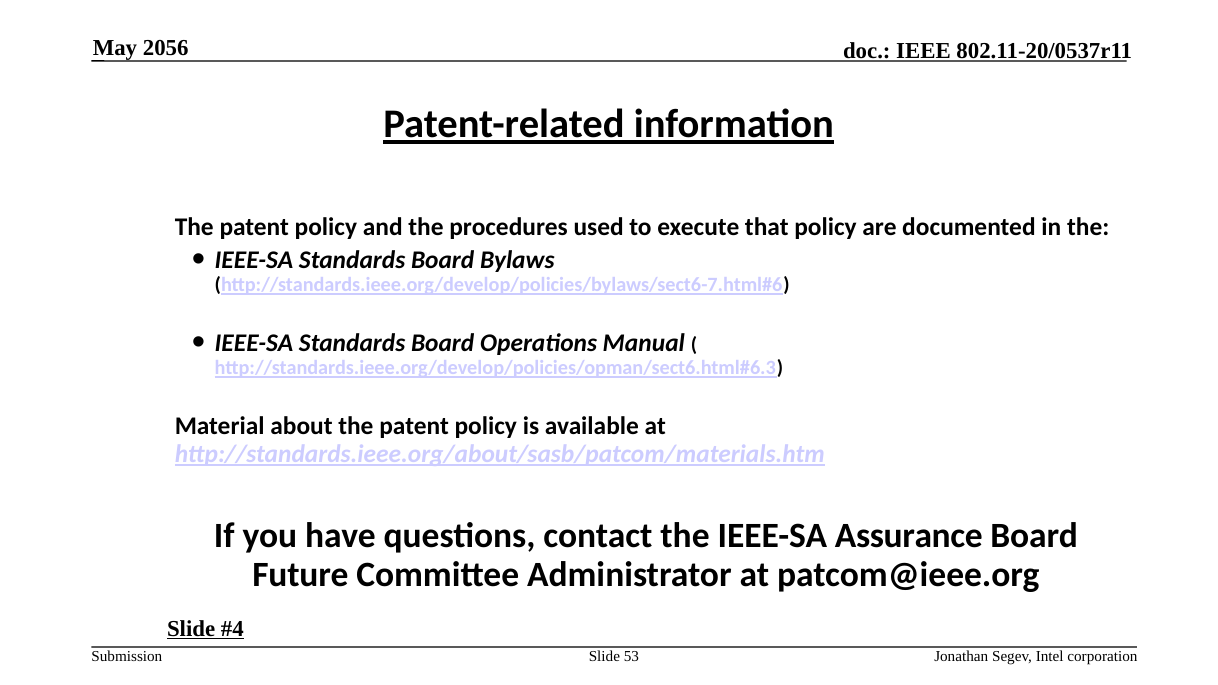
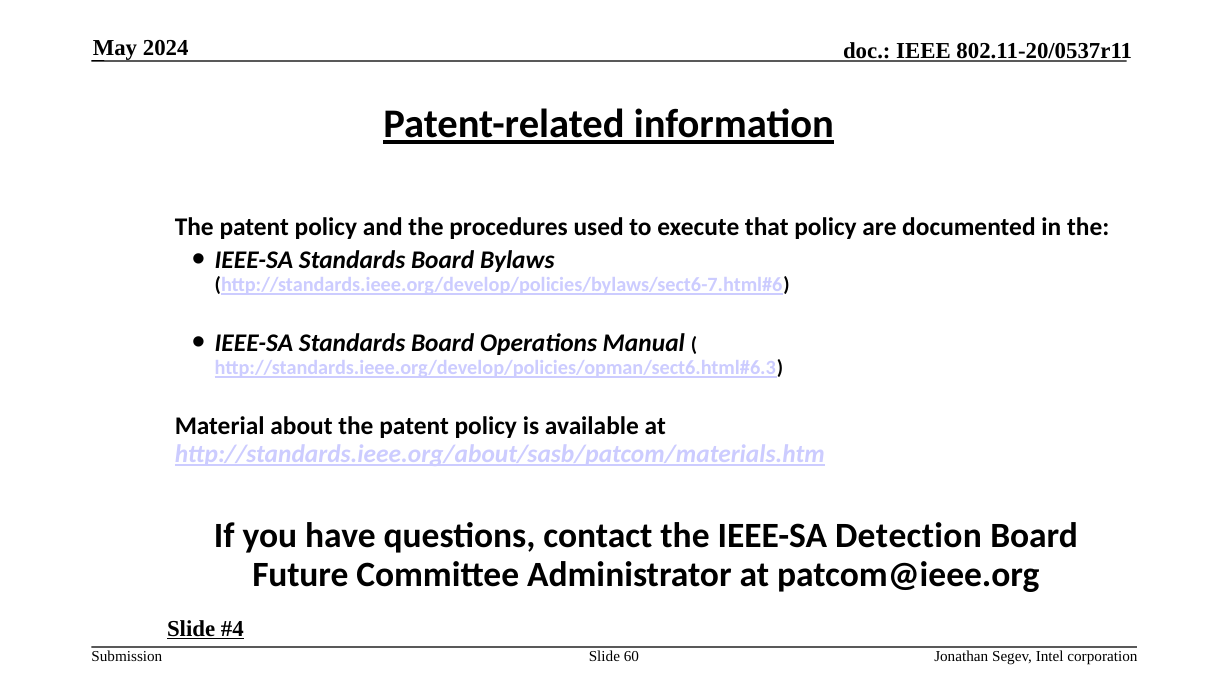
2056: 2056 -> 2024 (166, 48)
Assurance: Assurance -> Detection (908, 535)
53: 53 -> 60 (631, 657)
